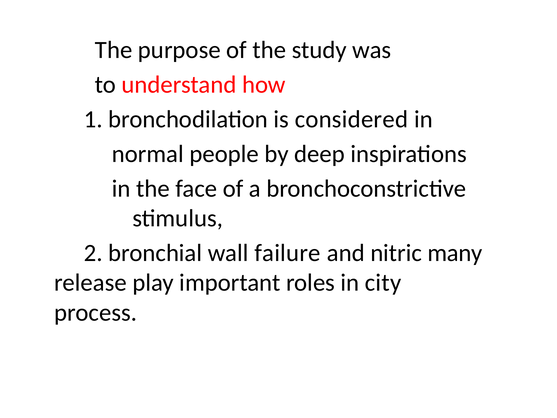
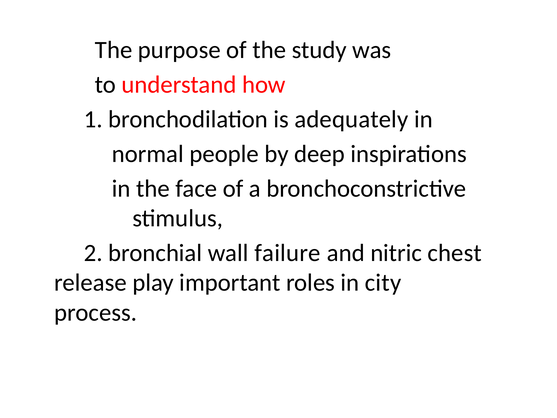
considered: considered -> adequately (351, 119)
many: many -> chest (455, 253)
